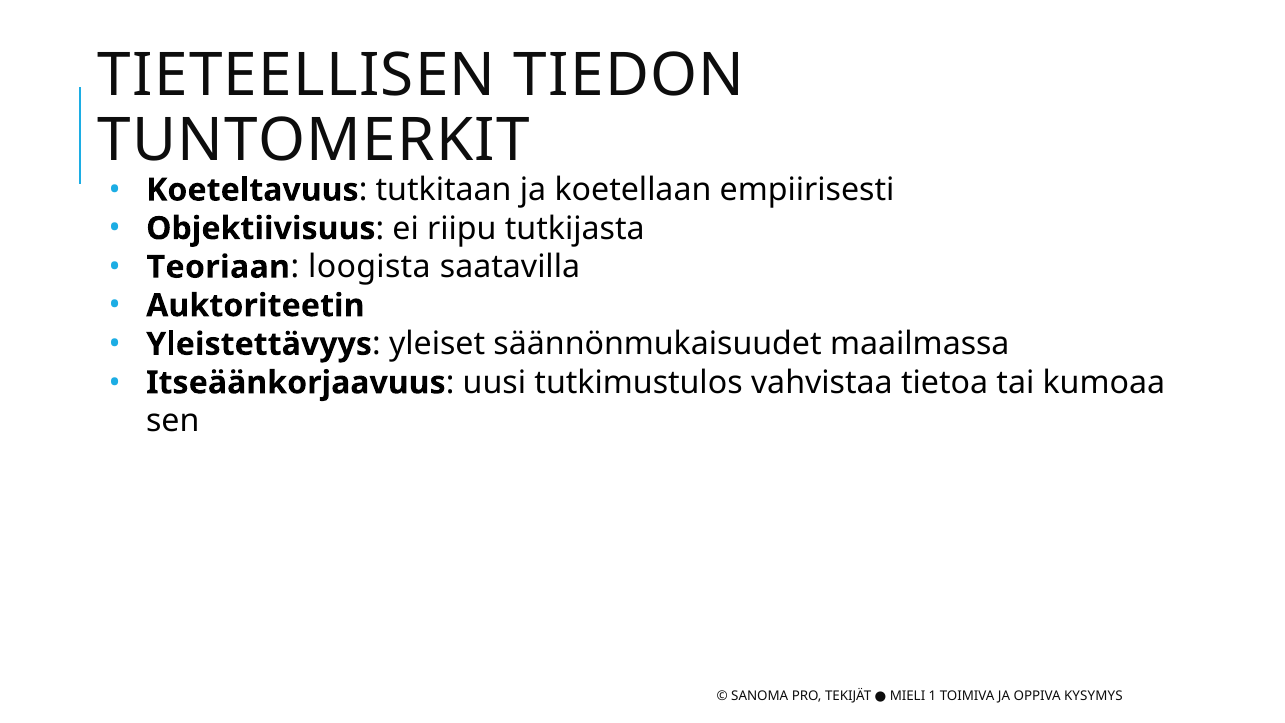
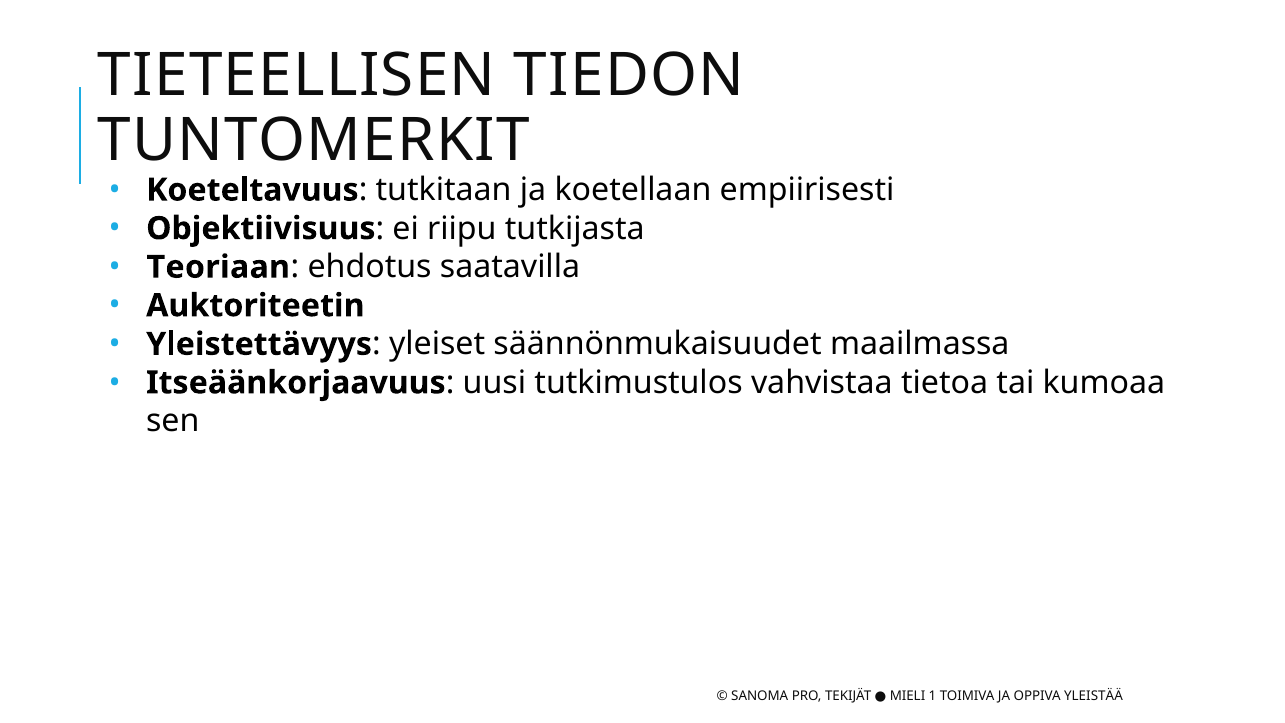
loogista: loogista -> ehdotus (370, 267)
KYSYMYS: KYSYMYS -> YLEISTÄÄ (1093, 696)
